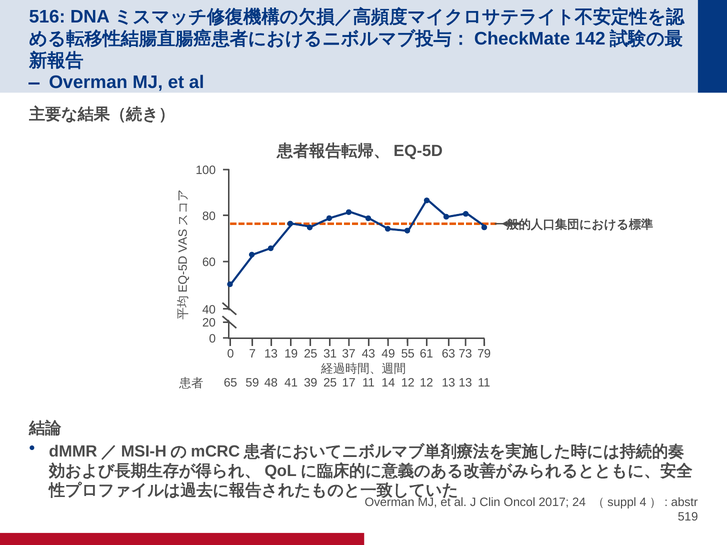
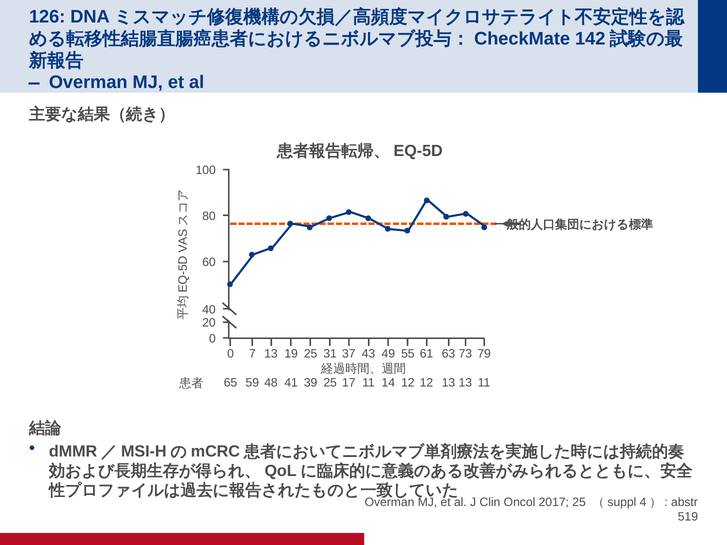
516: 516 -> 126 (47, 17)
2017 24: 24 -> 25 (579, 502)
